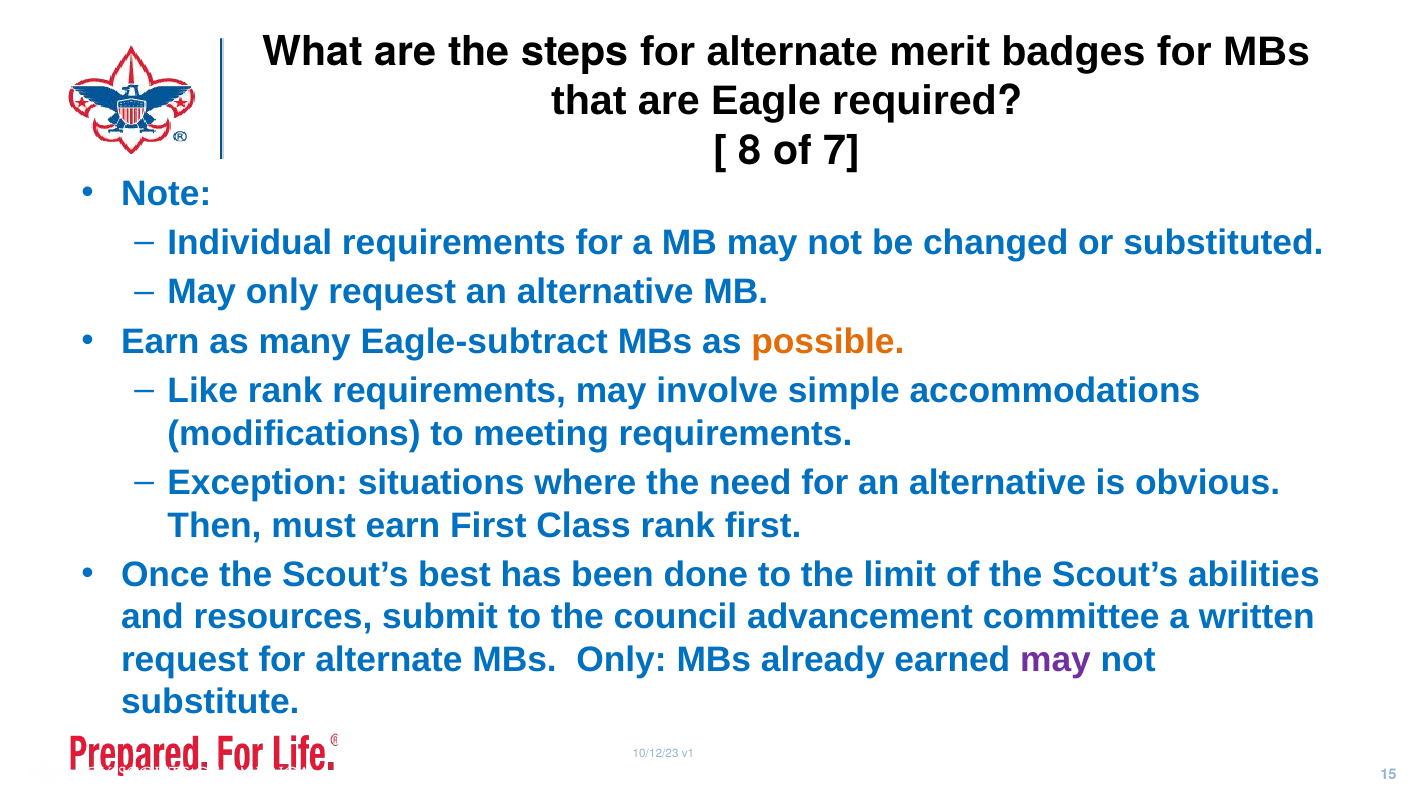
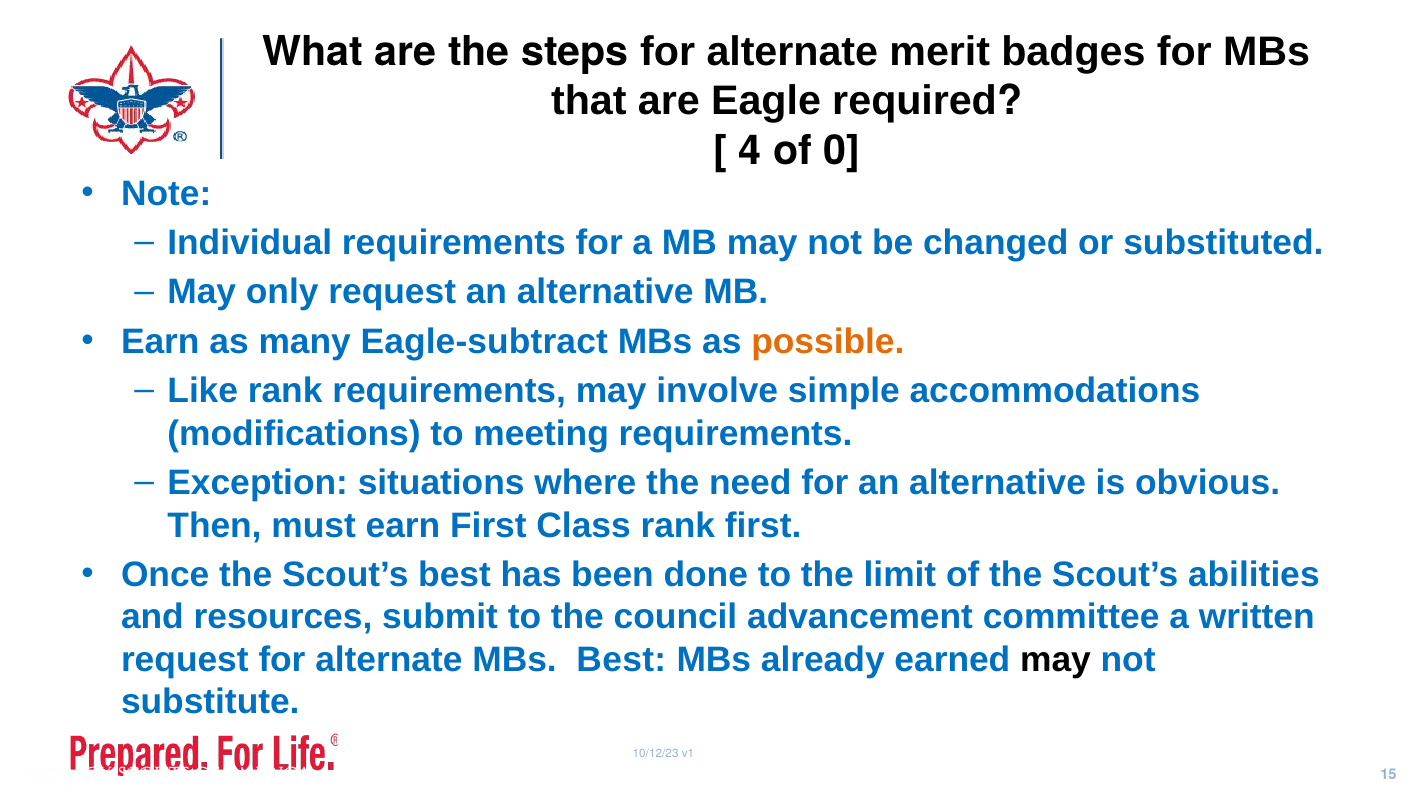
8: 8 -> 4 (750, 151)
7: 7 -> 0 (842, 151)
MBs Only: Only -> Best (621, 660)
may colour: purple -> black (1055, 660)
